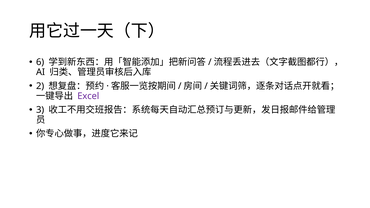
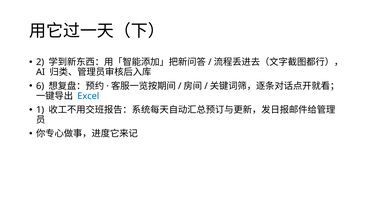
6: 6 -> 2 (40, 62)
2: 2 -> 6 (40, 86)
Excel colour: purple -> blue (88, 96)
3: 3 -> 1 (40, 110)
